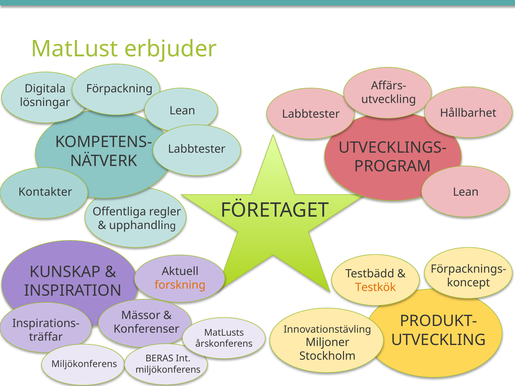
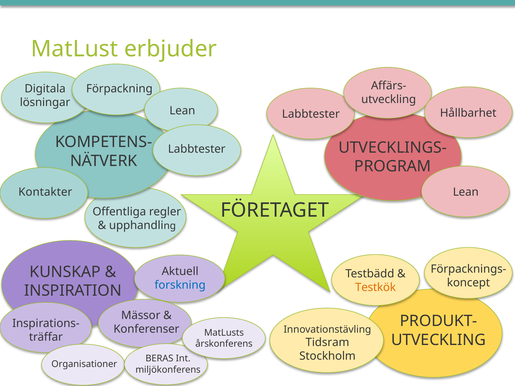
forskning colour: orange -> blue (180, 285)
Miljoner: Miljoner -> Tidsram (327, 343)
Miljökonferens: Miljökonferens -> Organisationer (84, 364)
